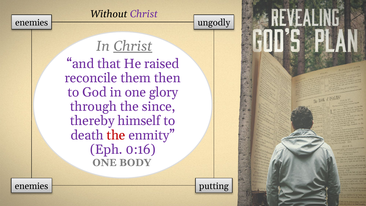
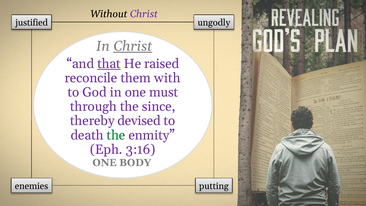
enemies: enemies -> justified (32, 23)
that underline: none -> present (109, 64)
then: then -> with (167, 78)
glory: glory -> must (164, 92)
himself: himself -> devised (139, 121)
the colour: red -> green (116, 135)
0:16: 0:16 -> 3:16 (141, 149)
